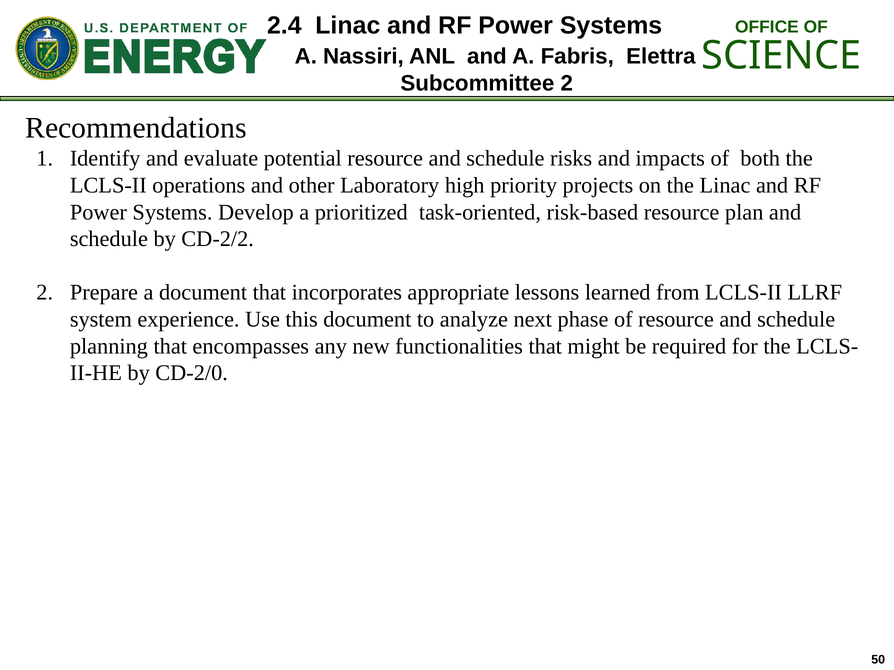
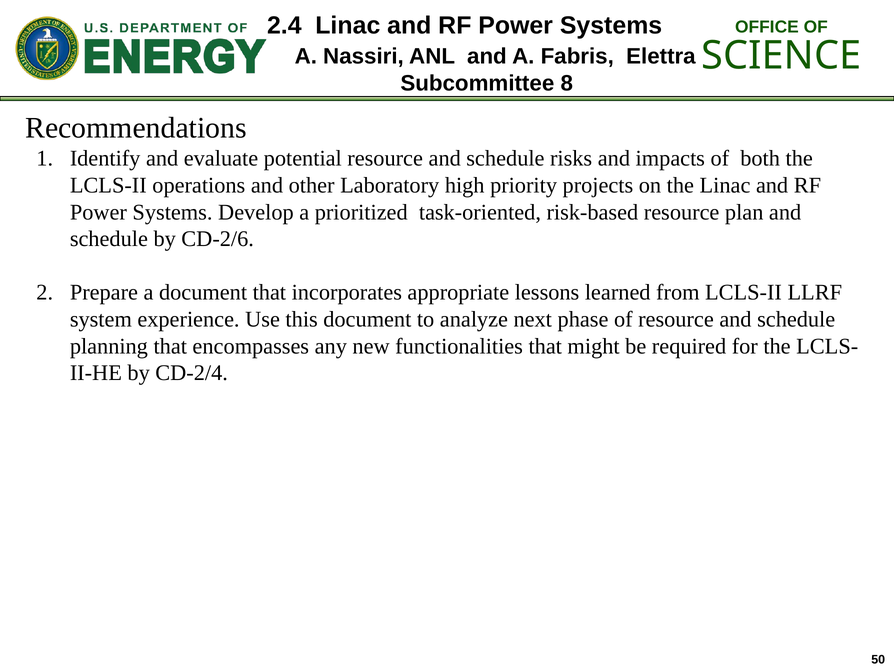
Subcommittee 2: 2 -> 8 (567, 84)
CD-2/2: CD-2/2 -> CD-2/6 (218, 239)
CD-2/0: CD-2/0 -> CD-2/4 (192, 373)
